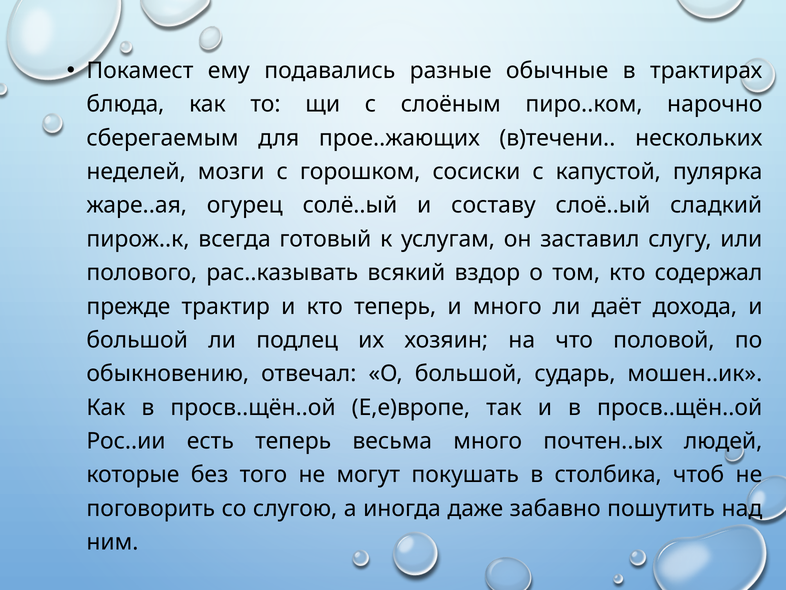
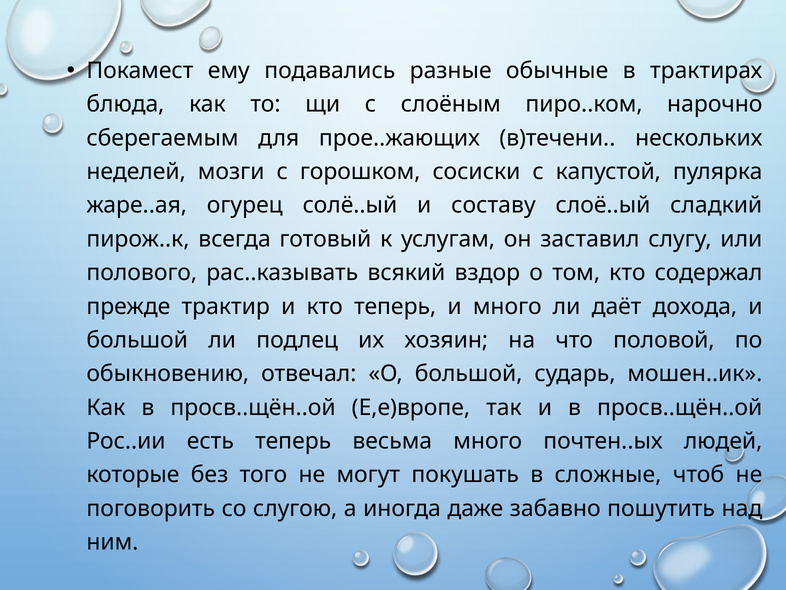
столбика: столбика -> сложные (608, 475)
